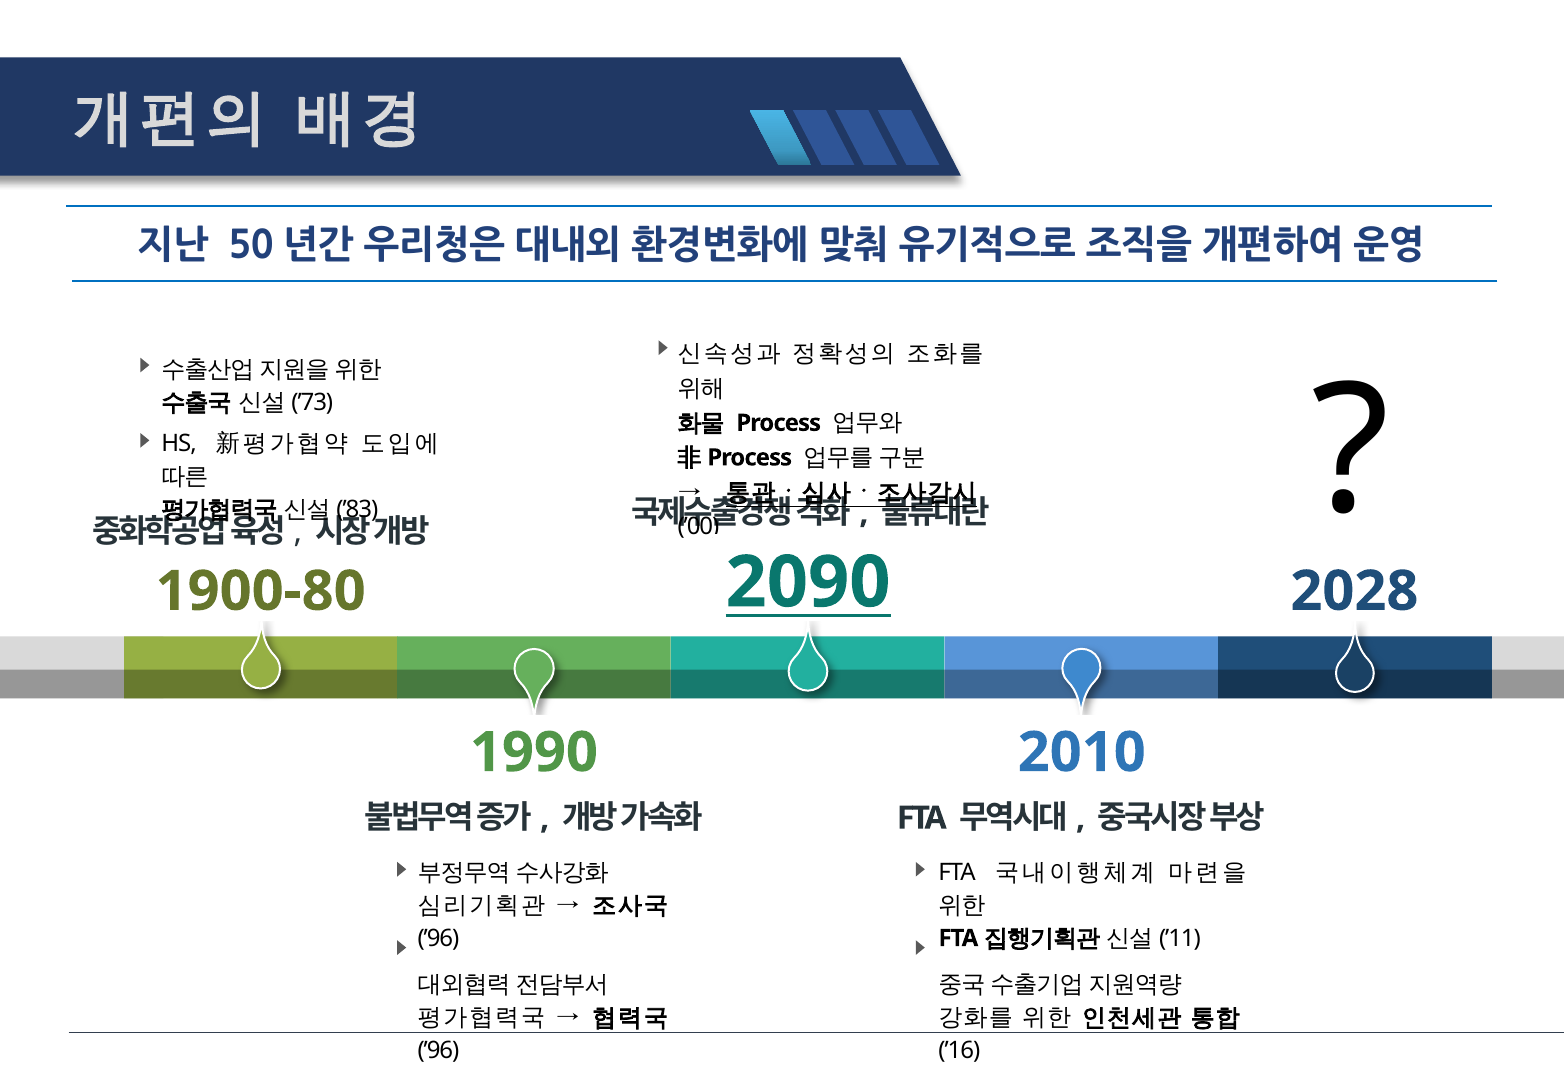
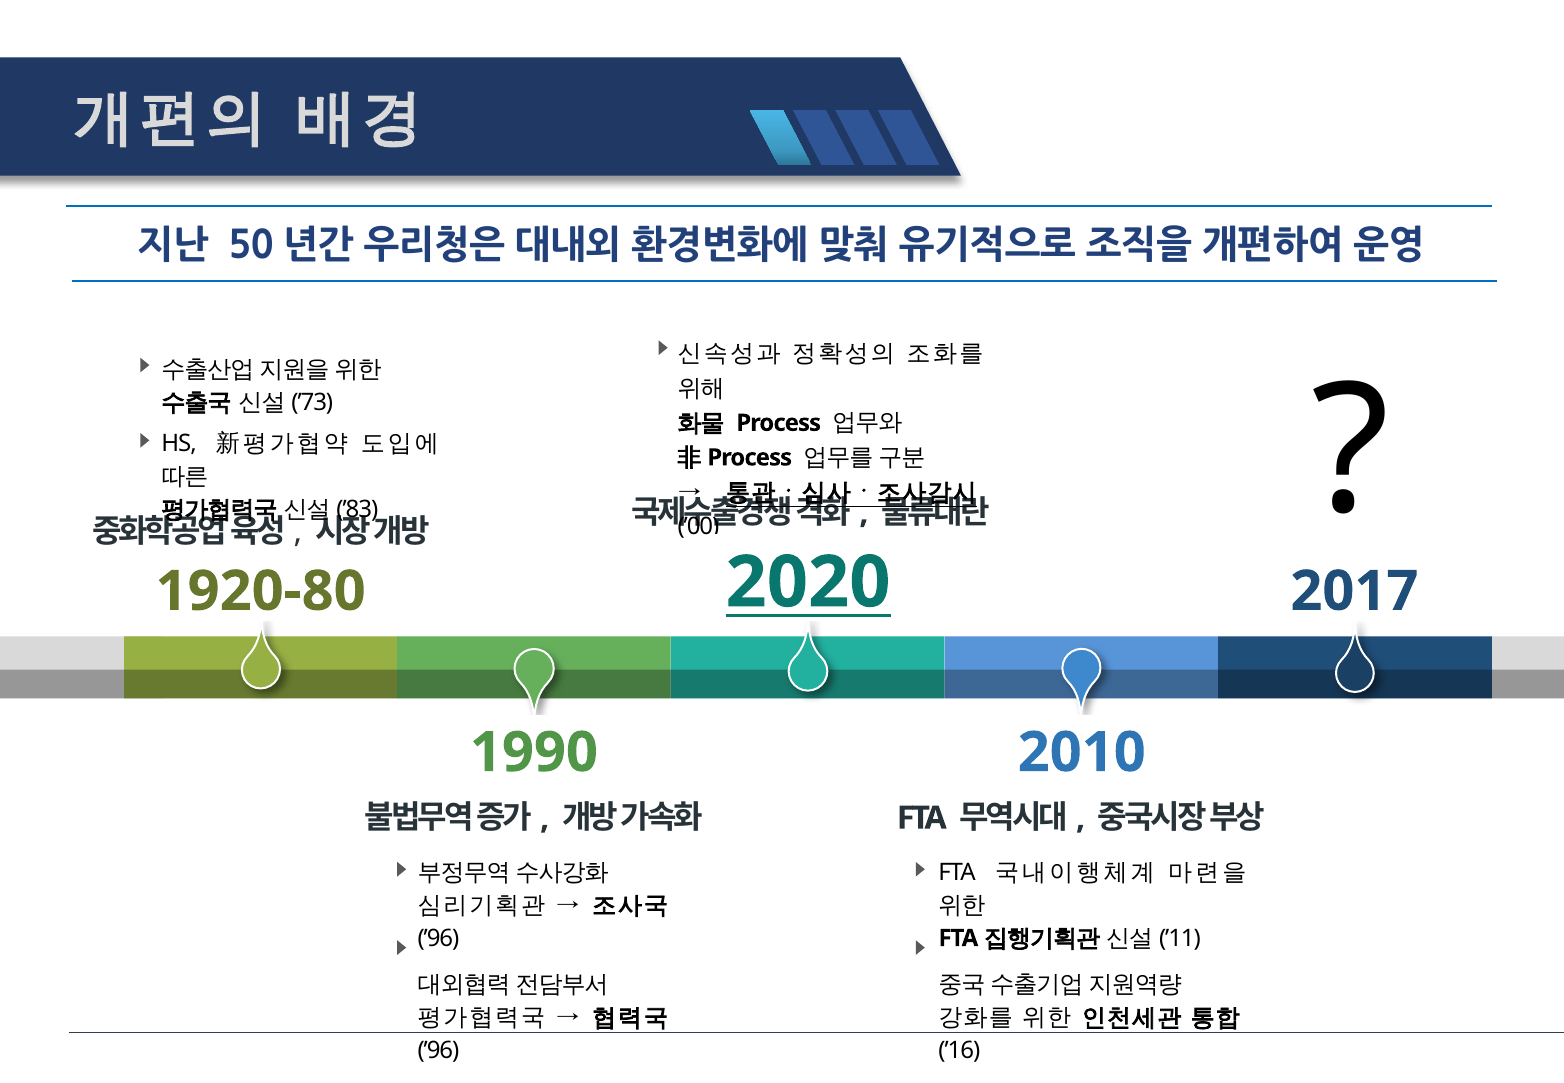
2090: 2090 -> 2020 (808, 582)
1900-80: 1900-80 -> 1920-80 (261, 591)
2028: 2028 -> 2017 (1354, 591)
